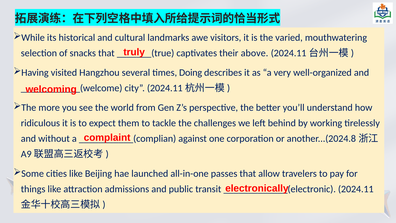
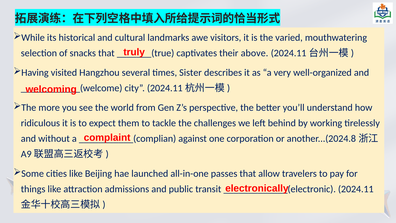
Doing: Doing -> Sister (191, 73)
